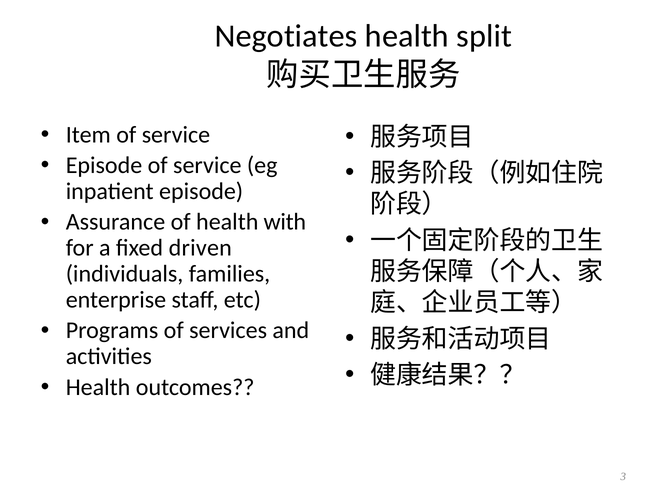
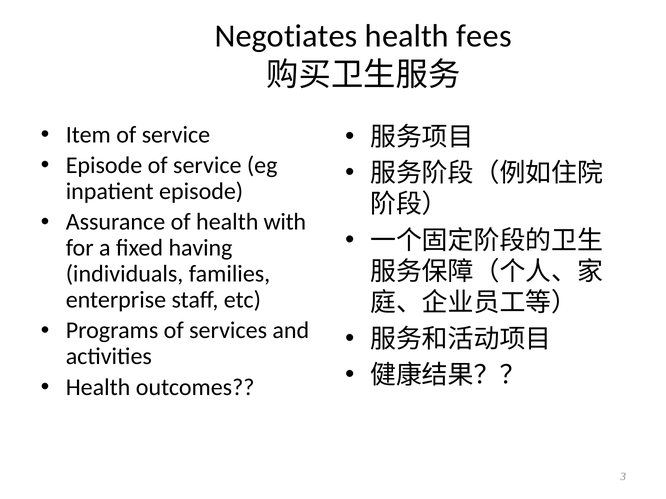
split: split -> fees (484, 36)
driven: driven -> having (200, 248)
